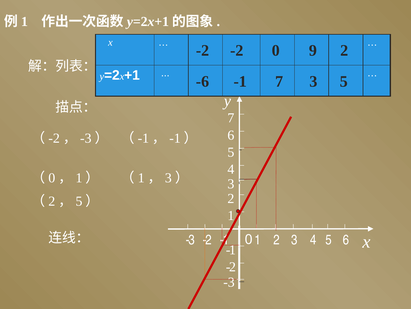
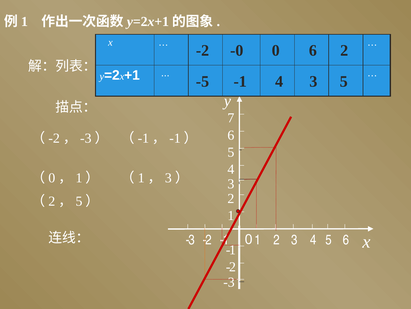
-2 -2: -2 -> -0 (237, 50)
0 9: 9 -> 6 (313, 50)
-6: -6 -> -5 (202, 81)
-1 7: 7 -> 4 (279, 81)
